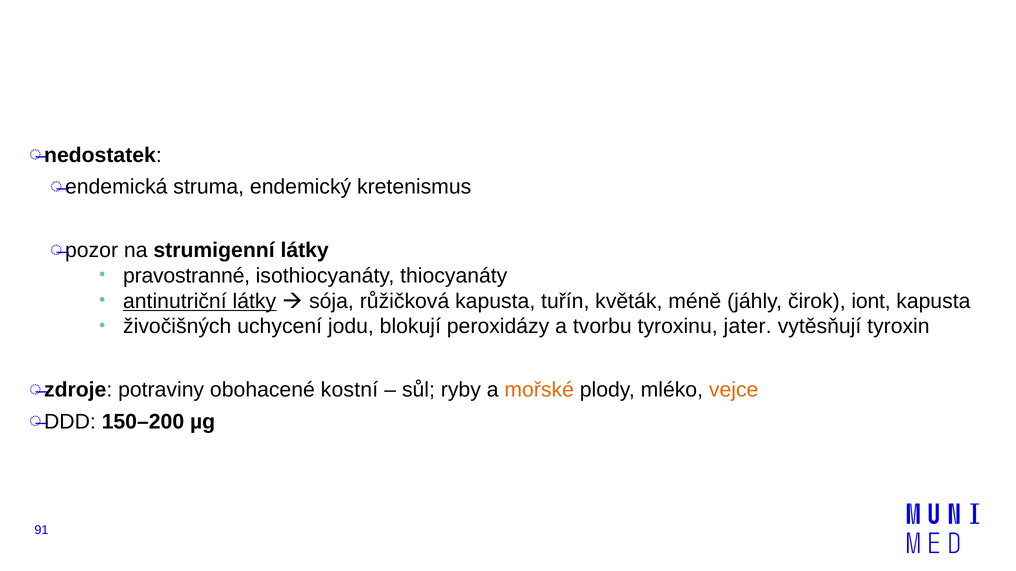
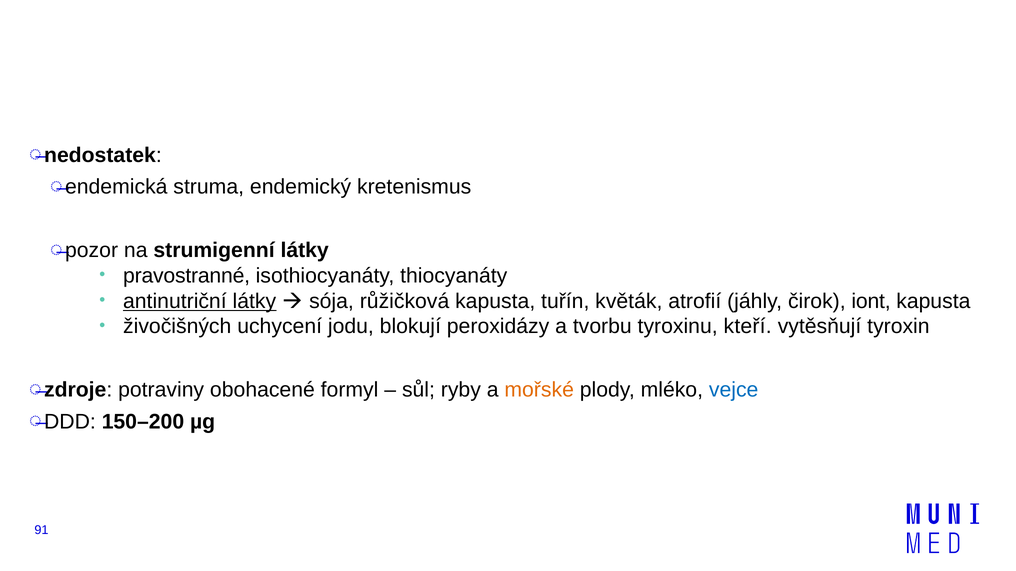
méně: méně -> atrofií (695, 301)
jater: jater -> kteří (748, 327)
kostní: kostní -> formyl (350, 390)
vejce colour: orange -> blue (734, 390)
